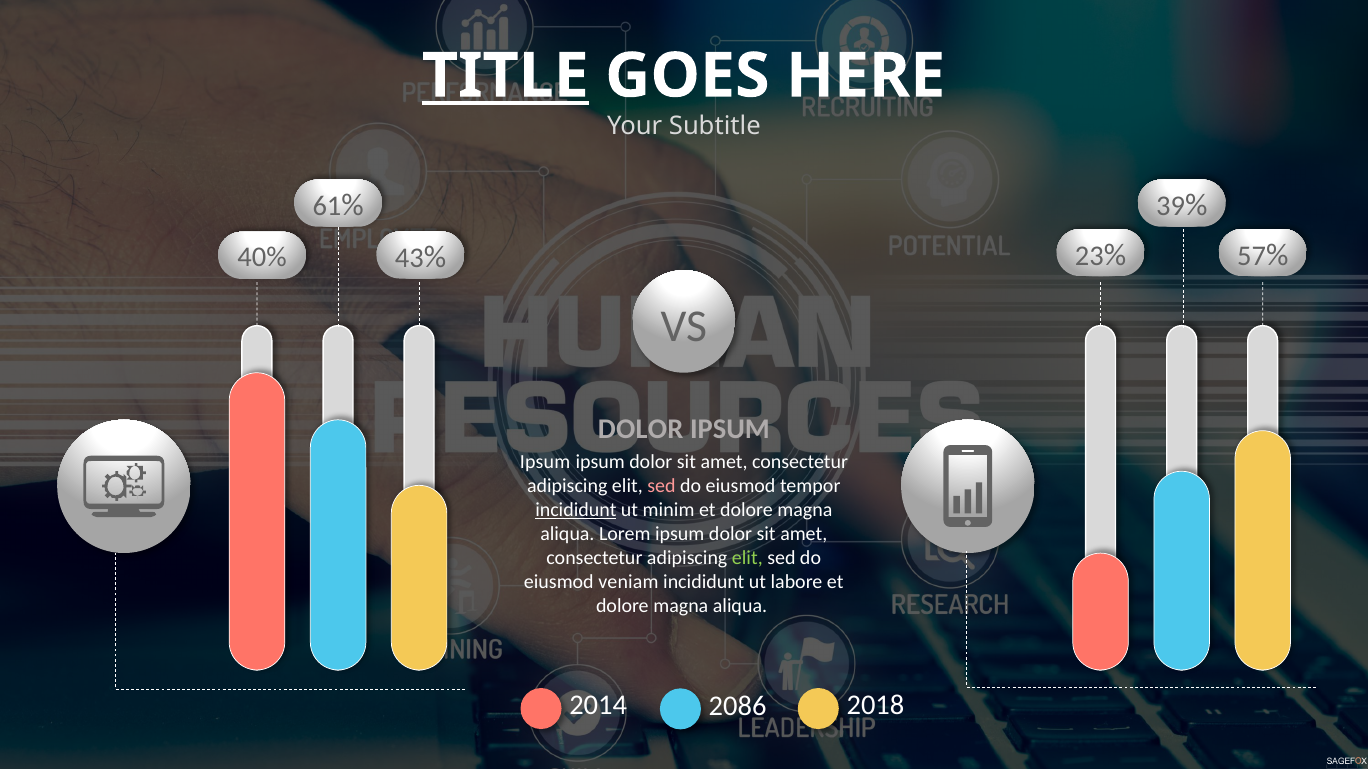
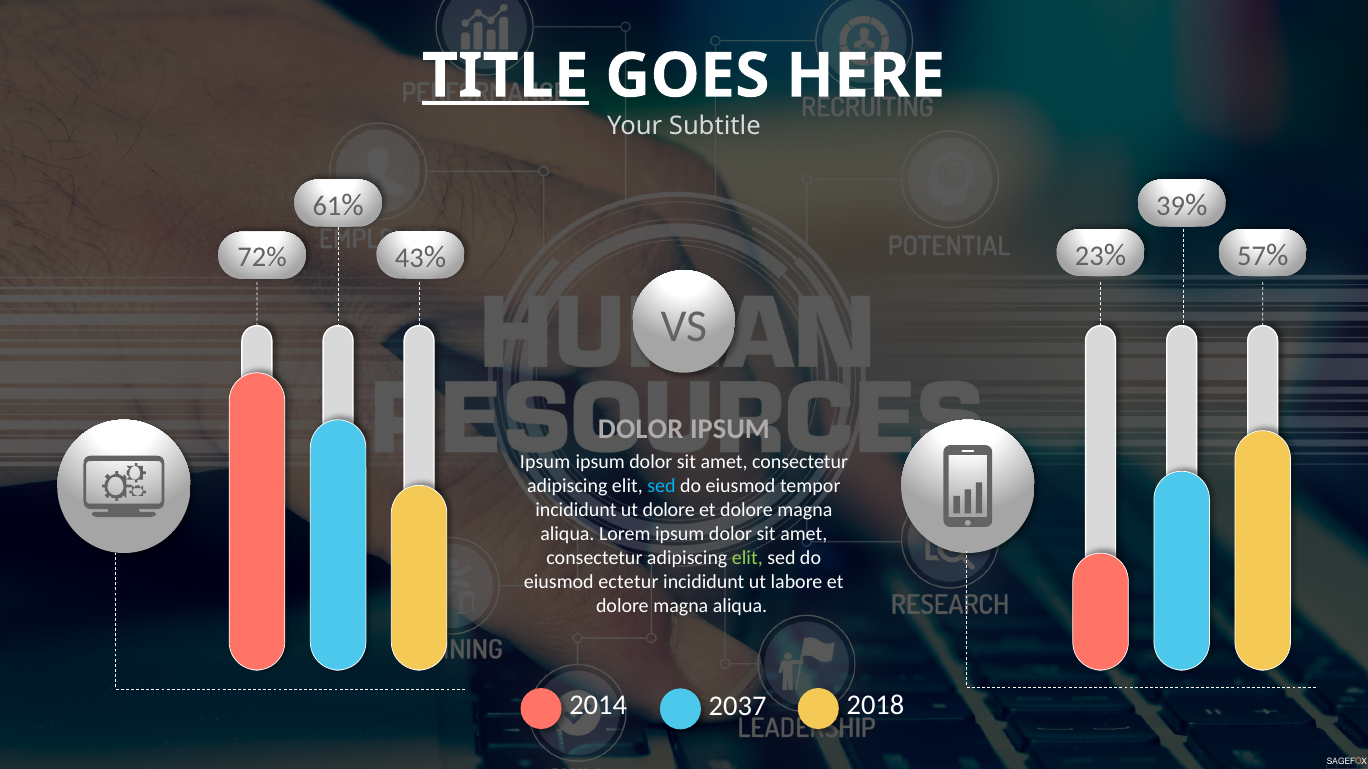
40%: 40% -> 72% (262, 258)
sed colour: pink -> light blue (661, 486)
incididunt underline: present -> none (576, 510)
ut minim: minim -> dolore (669, 510)
veniam: veniam -> ectetur (628, 582)
2086: 2086 -> 2037 (738, 706)
